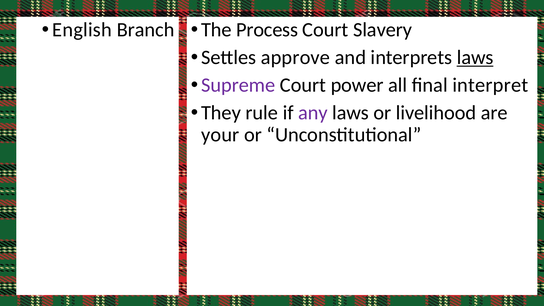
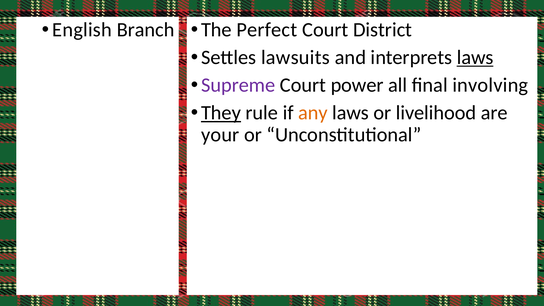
Process: Process -> Perfect (267, 30)
Slavery: Slavery -> District (383, 30)
approve: approve -> lawsuits (295, 57)
interpret: interpret -> involving (490, 85)
They underline: none -> present (221, 113)
any colour: purple -> orange (313, 113)
